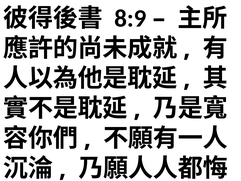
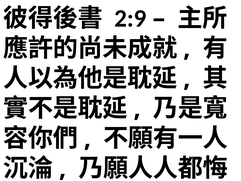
8:9: 8:9 -> 2:9 (130, 18)
